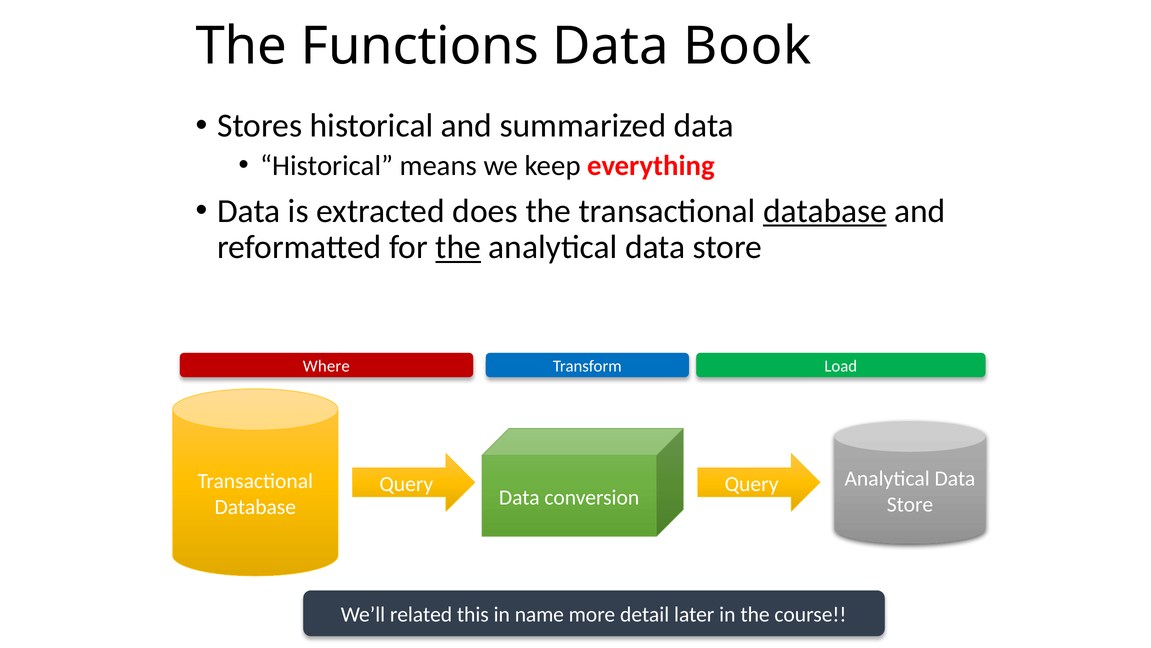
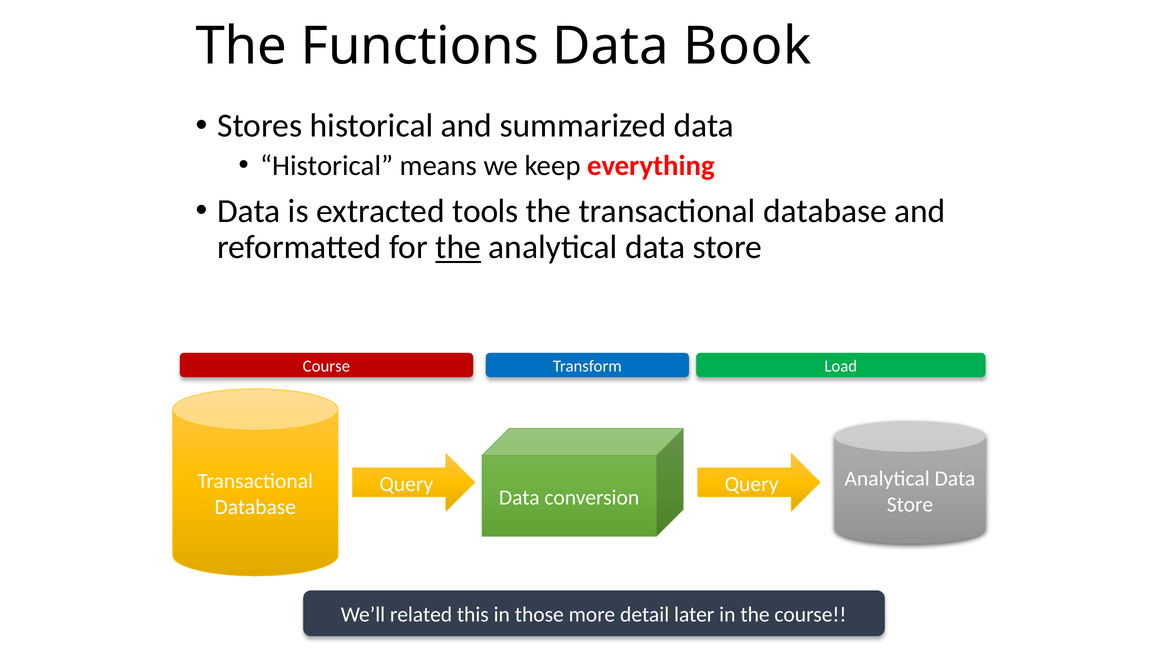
does: does -> tools (485, 211)
database underline: present -> none (825, 211)
Where: Where -> Course (326, 366)
name: name -> those (539, 614)
